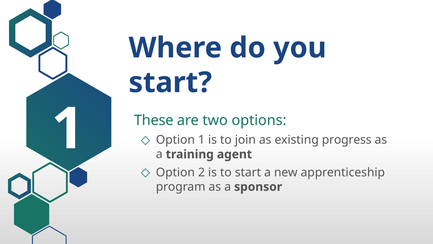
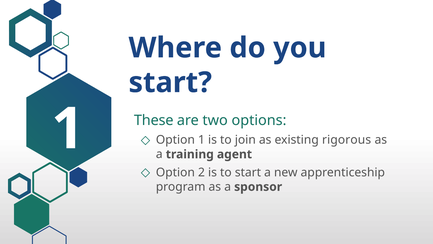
progress: progress -> rigorous (347, 140)
